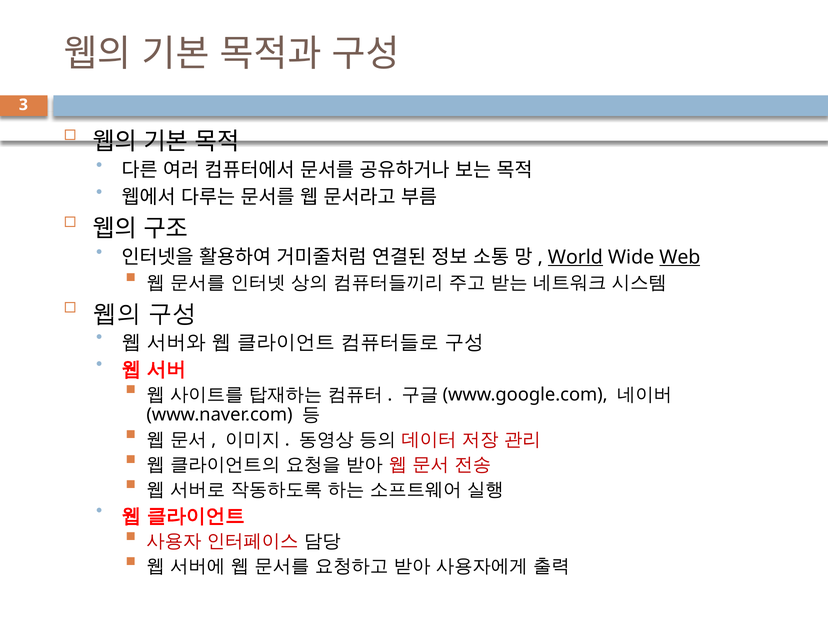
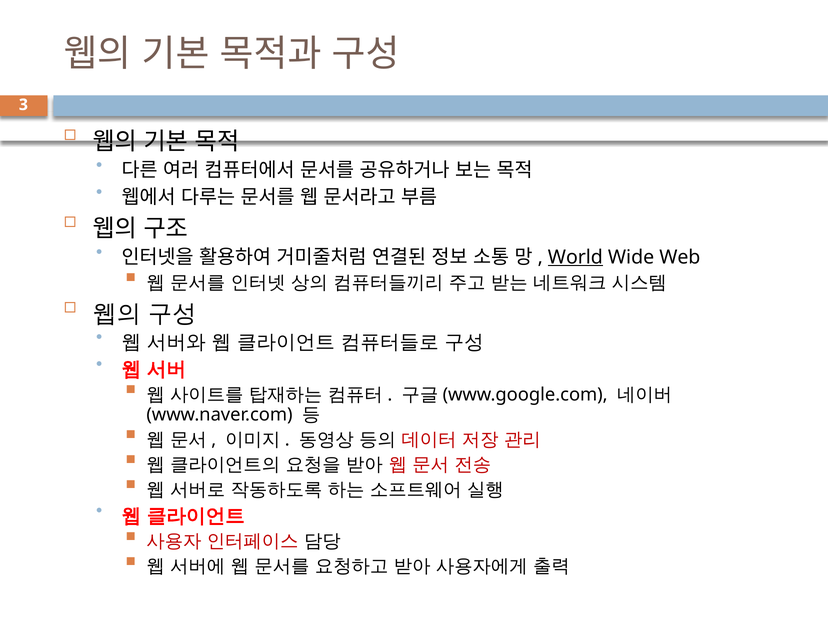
Web underline: present -> none (680, 257)
